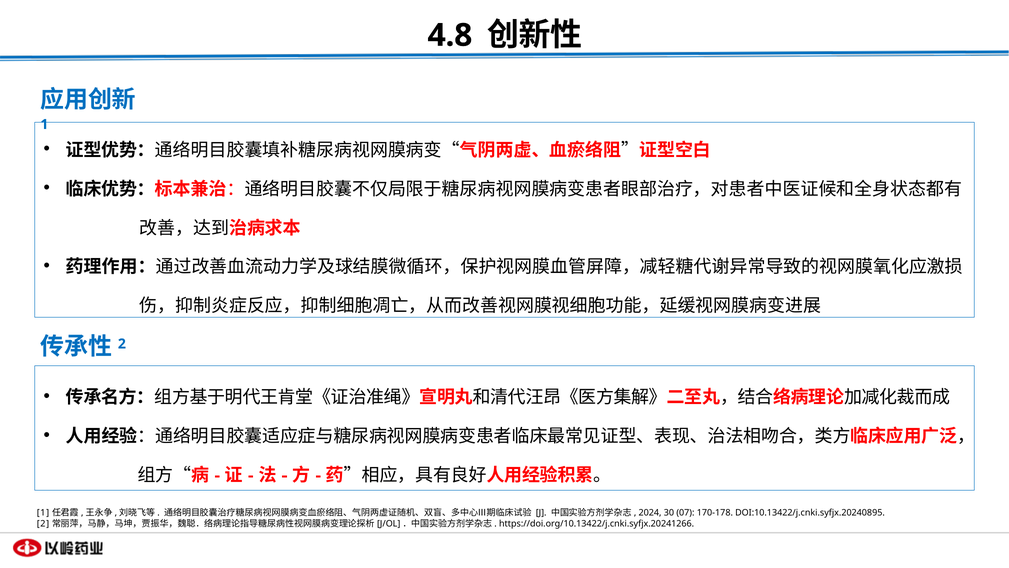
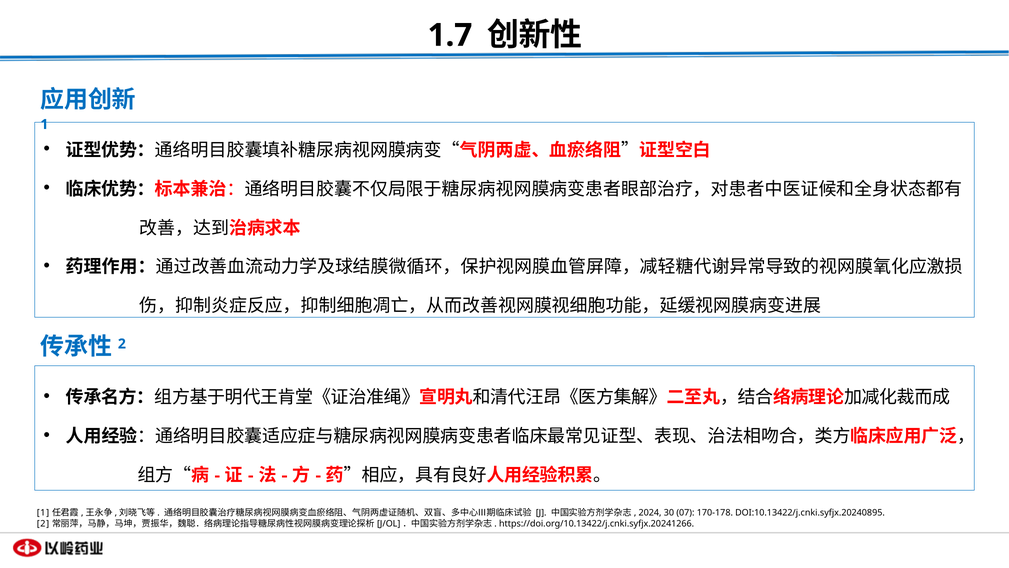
4.8: 4.8 -> 1.7 (450, 35)
